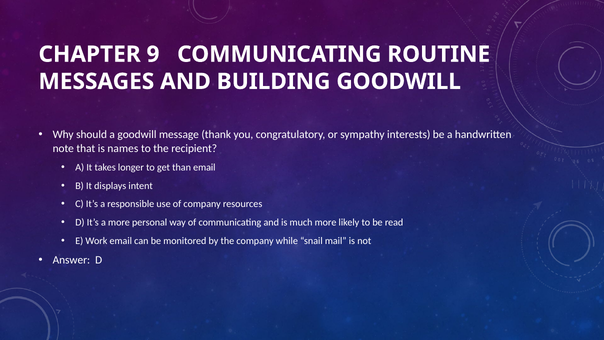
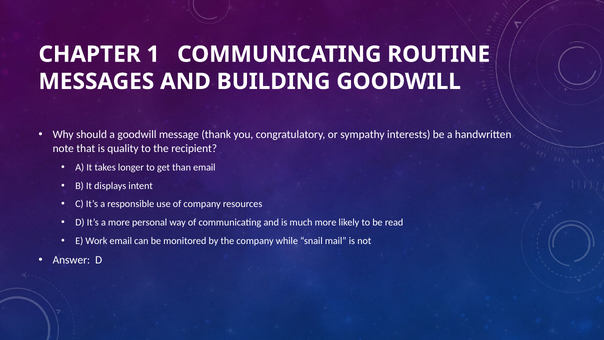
9: 9 -> 1 (153, 54)
names: names -> quality (123, 148)
